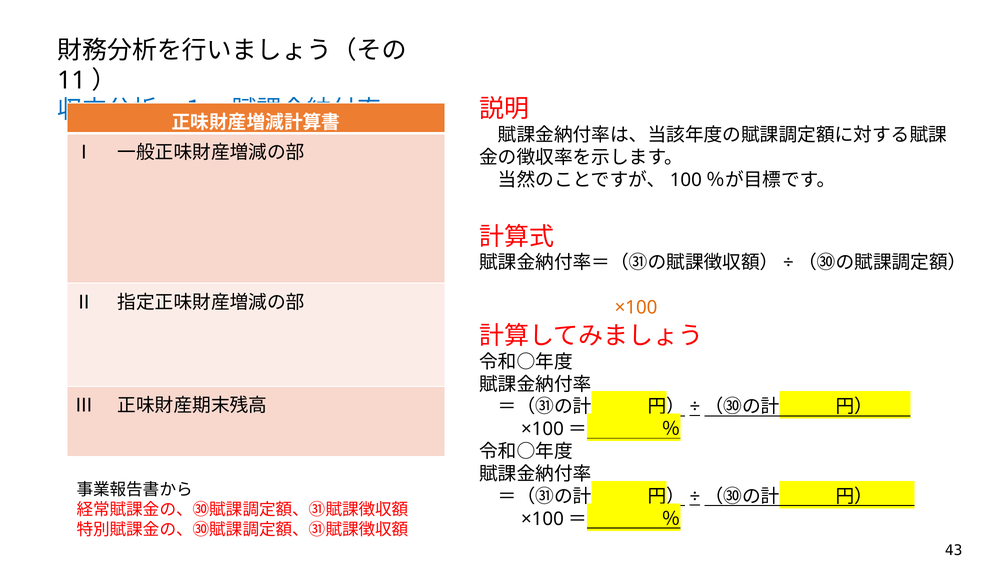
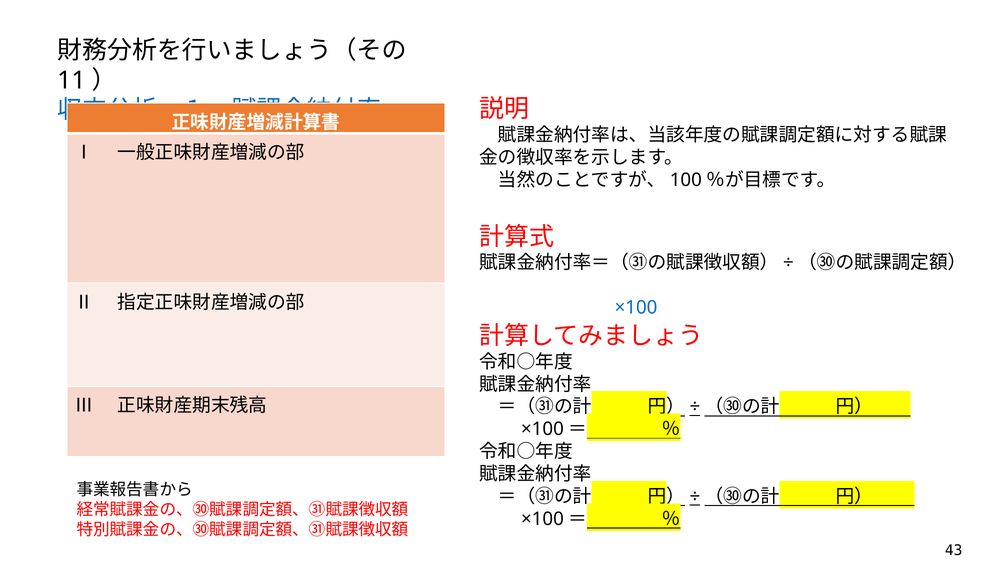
×100 colour: orange -> blue (636, 307)
